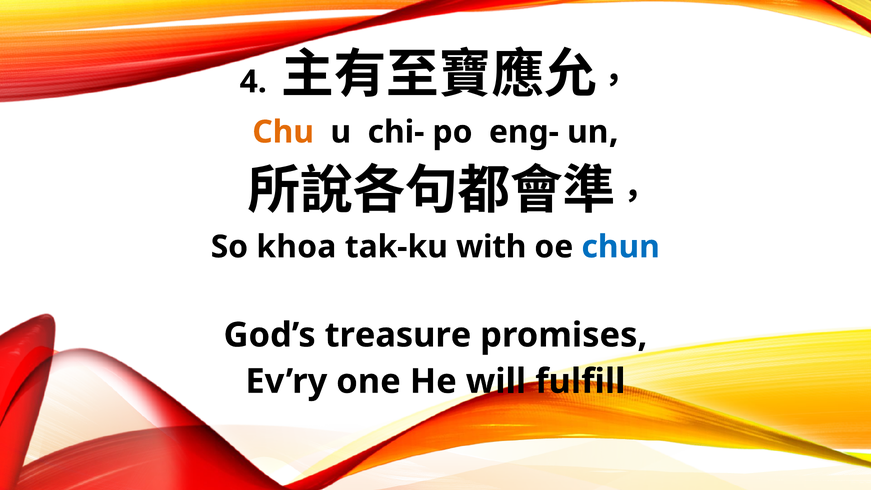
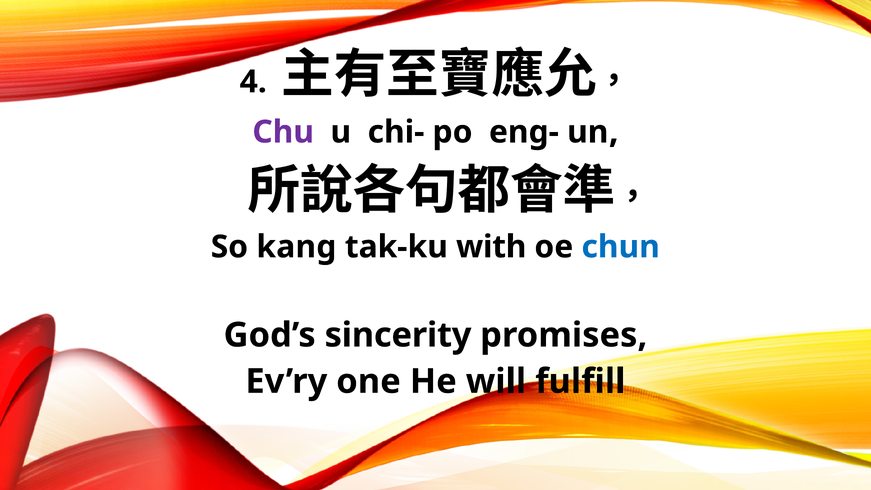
Chu colour: orange -> purple (283, 132)
khoa: khoa -> kang (296, 247)
treasure: treasure -> sincerity (398, 335)
